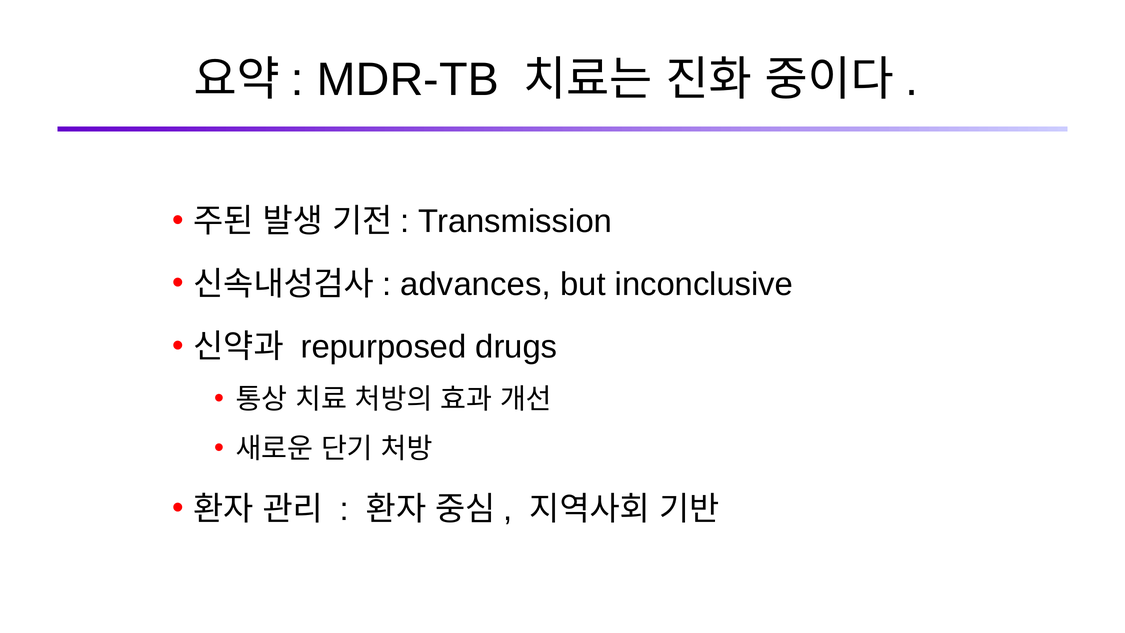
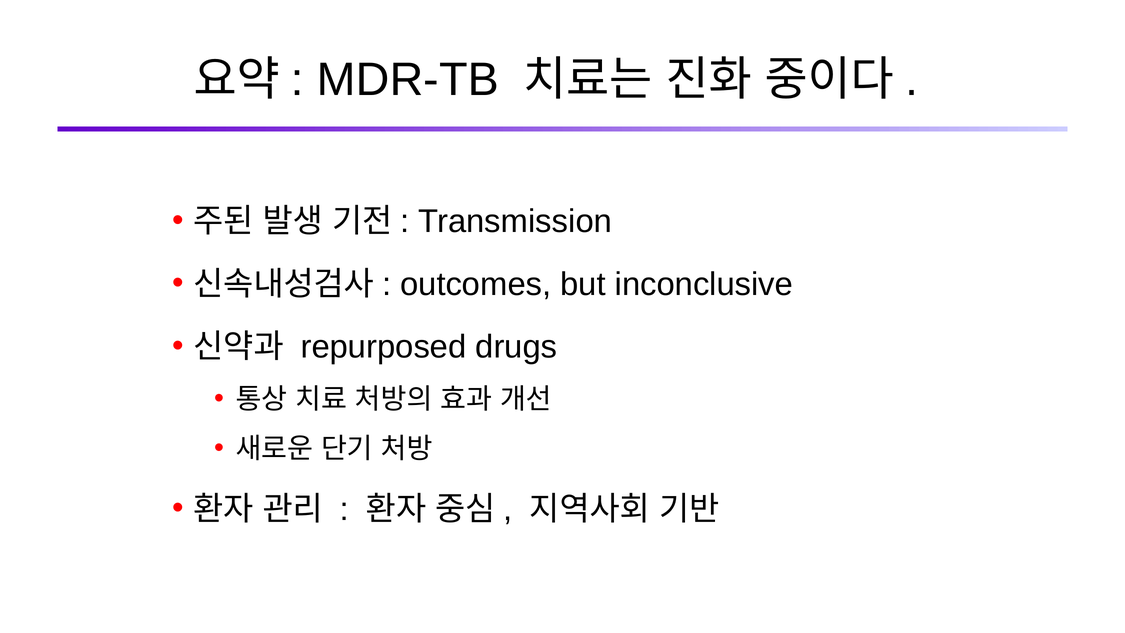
advances: advances -> outcomes (476, 284)
